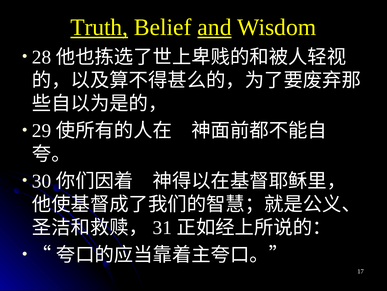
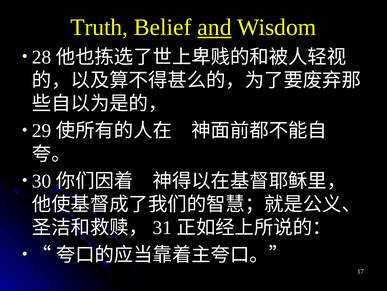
Truth underline: present -> none (99, 27)
